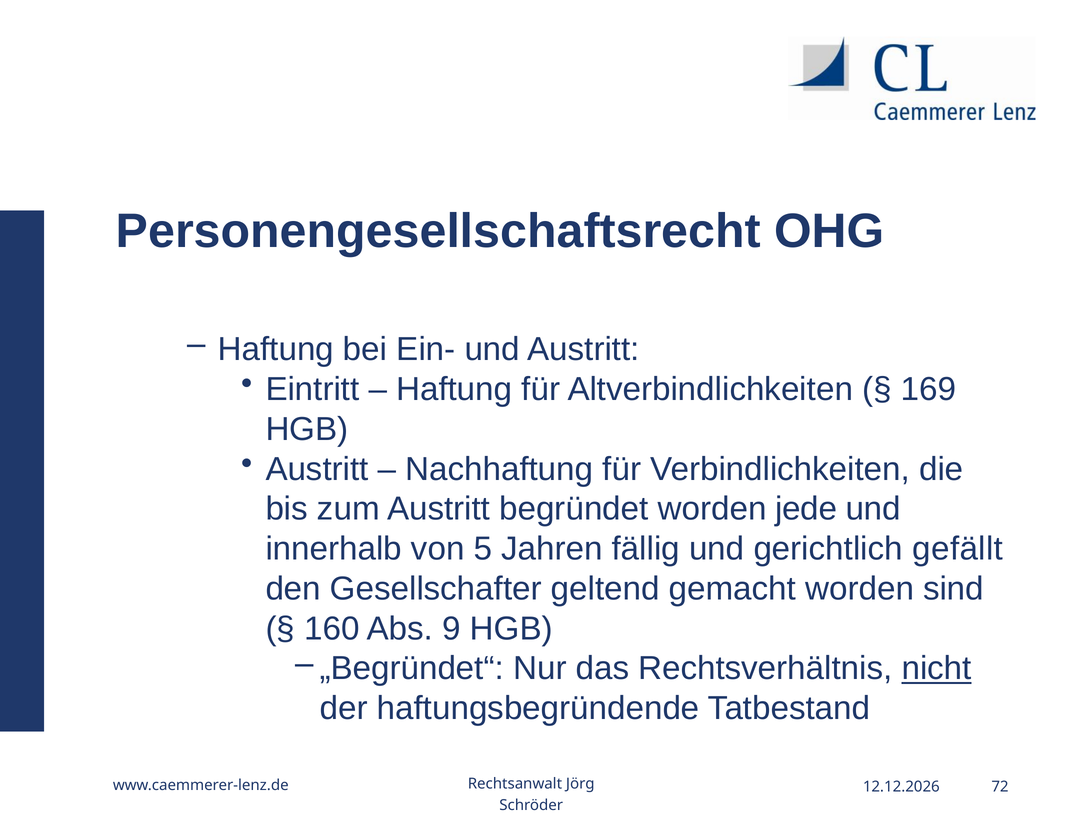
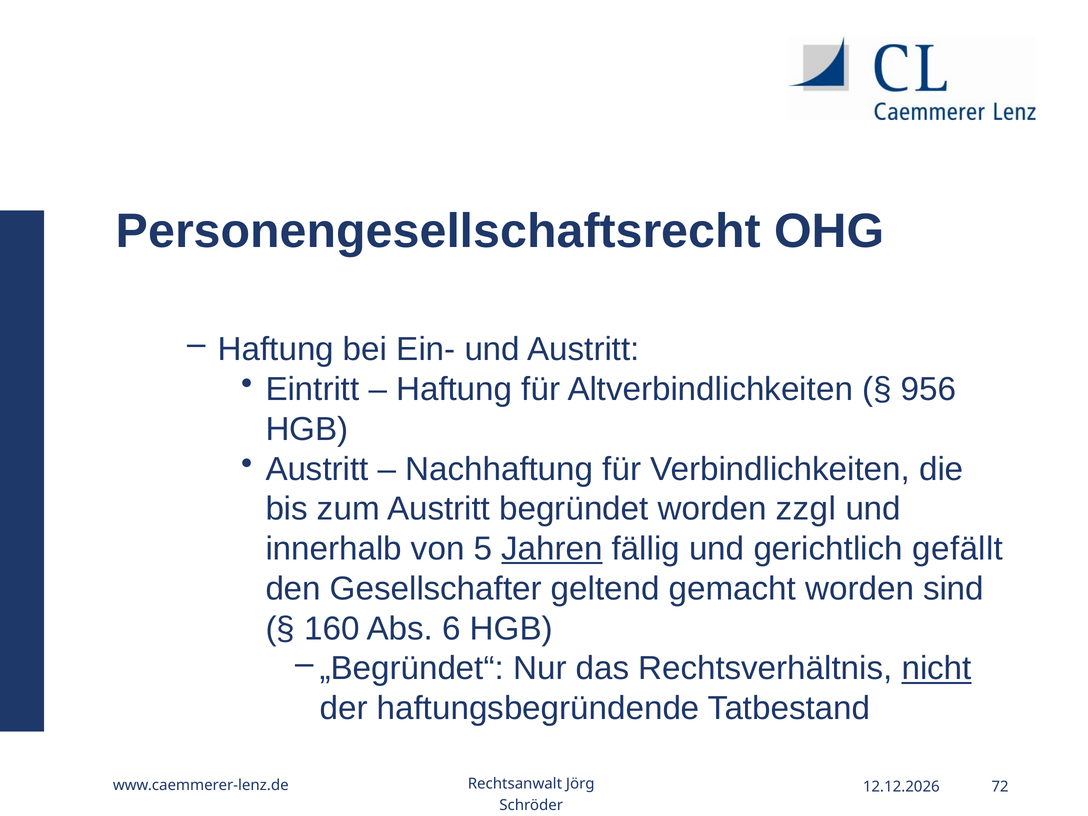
169: 169 -> 956 (928, 389)
jede: jede -> zzgl (806, 509)
Jahren underline: none -> present (552, 549)
9: 9 -> 6 (452, 629)
